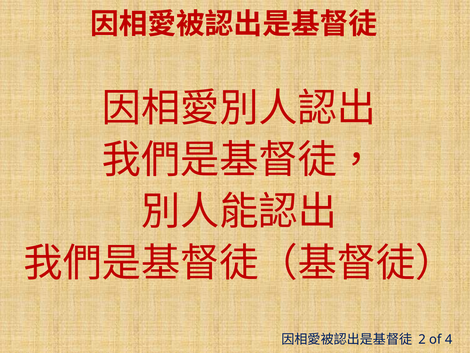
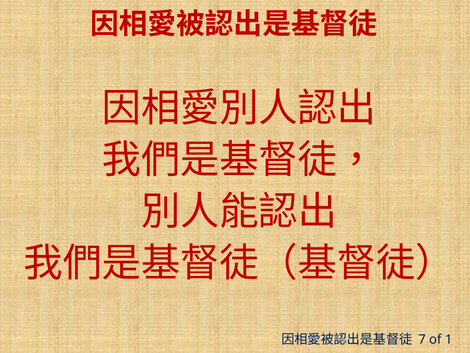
2: 2 -> 7 (422, 339)
4: 4 -> 1 (449, 339)
